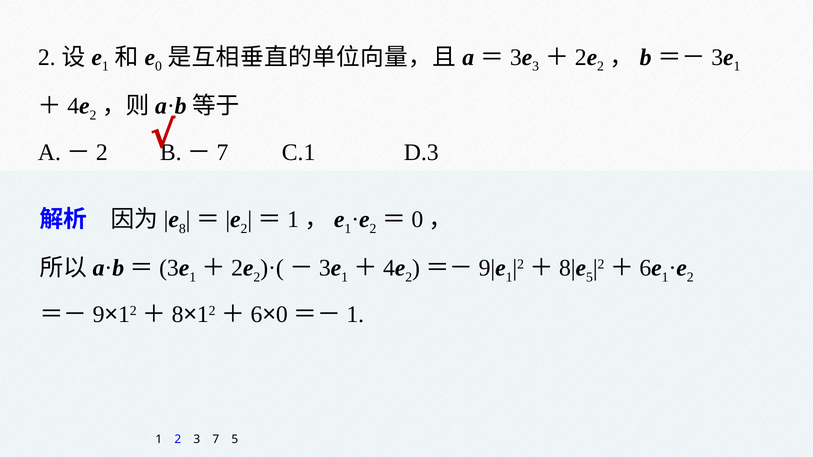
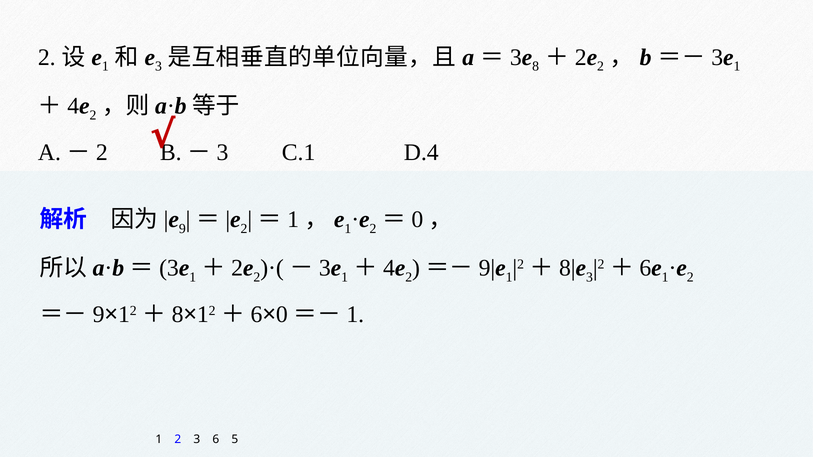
0: 0 -> 3 (158, 66)
3: 3 -> 8 (536, 66)
7: 7 -> 3 (223, 152)
D.3: D.3 -> D.4 (421, 152)
8: 8 -> 9 (182, 229)
5: 5 -> 3 (589, 277)
3 7: 7 -> 6 (216, 440)
